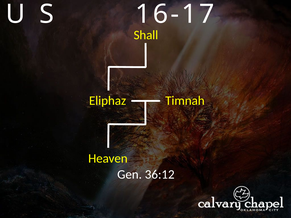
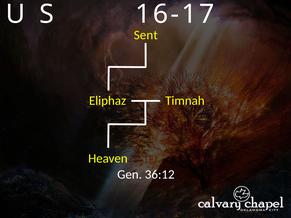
Shall: Shall -> Sent (146, 35)
